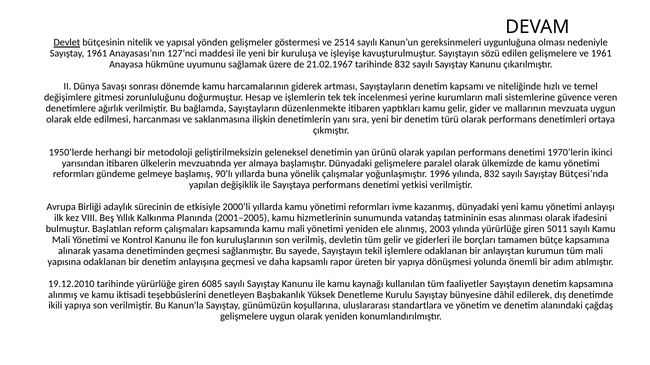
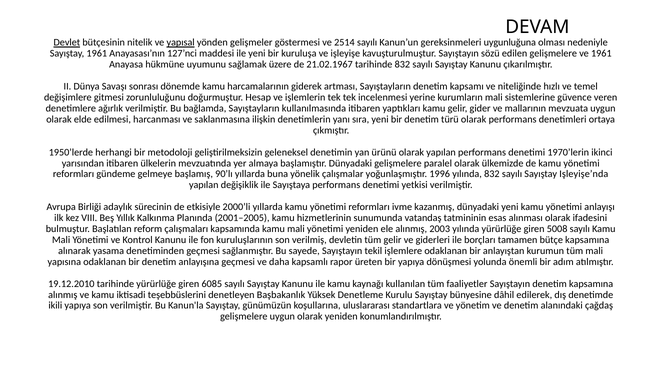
yapısal underline: none -> present (181, 43)
düzenlenmekte: düzenlenmekte -> kullanılmasında (314, 109)
Bütçesi’nda: Bütçesi’nda -> Işleyişe’nda (584, 174)
5011: 5011 -> 5008 (557, 229)
